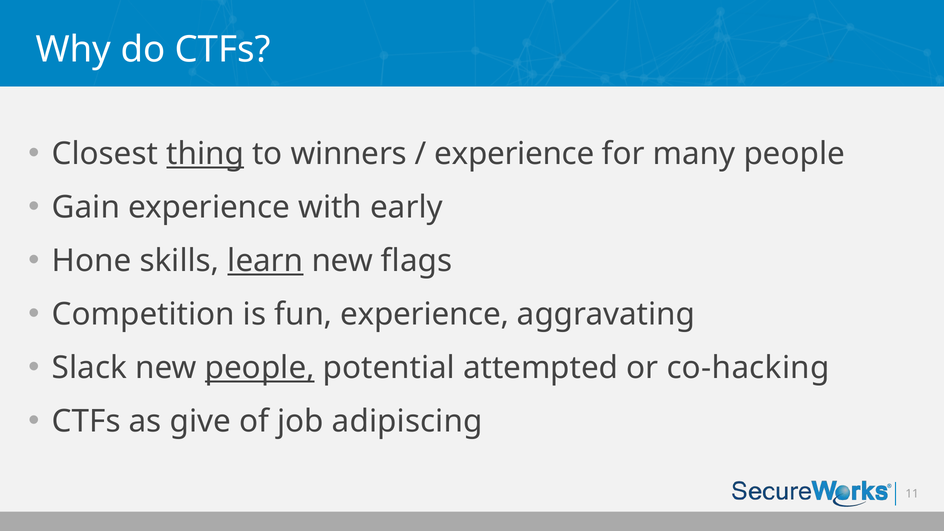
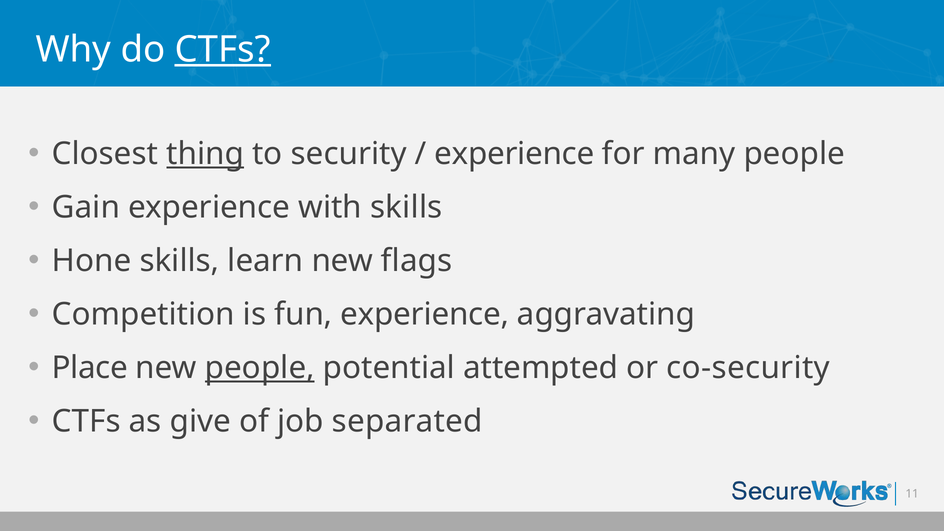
CTFs underline: none -> present (223, 49)
winners: winners -> security (349, 154)
with early: early -> skills (406, 208)
learn underline: present -> none (265, 261)
Slack: Slack -> Place (90, 368)
co-hacking: co-hacking -> co-security (748, 368)
adipiscing: adipiscing -> separated (407, 421)
